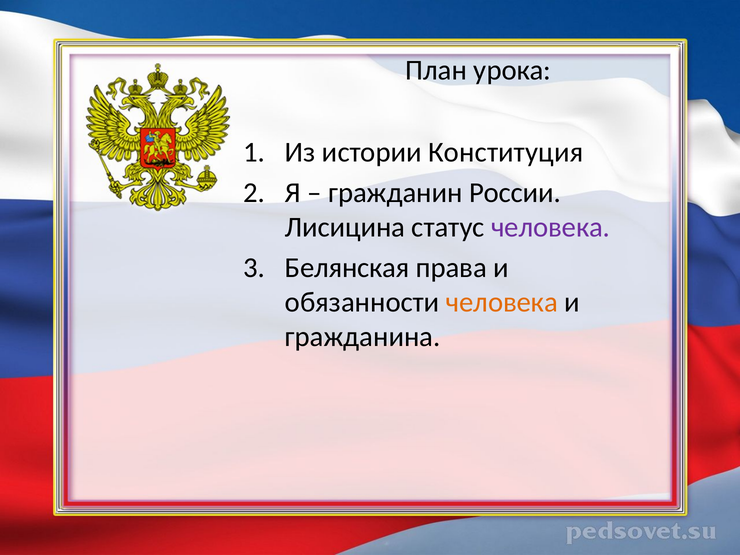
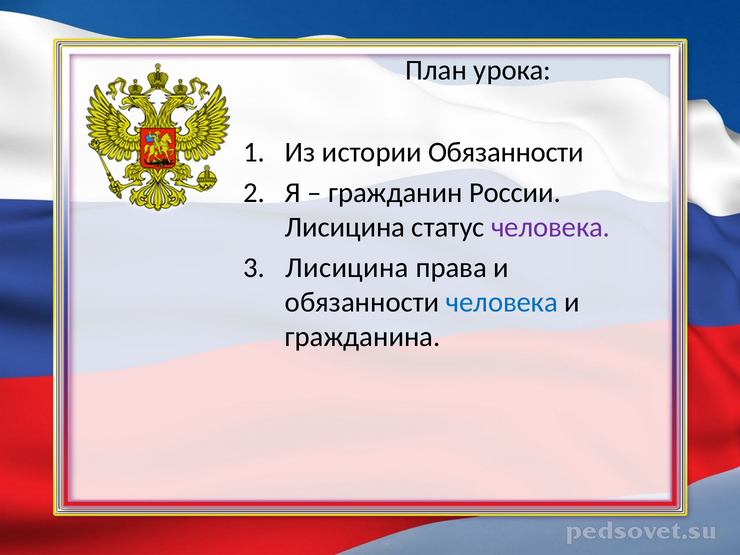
истории Конституция: Конституция -> Обязанности (506, 152)
Белянская: Белянская -> Лисицина (347, 268)
человека colour: orange -> blue (502, 302)
